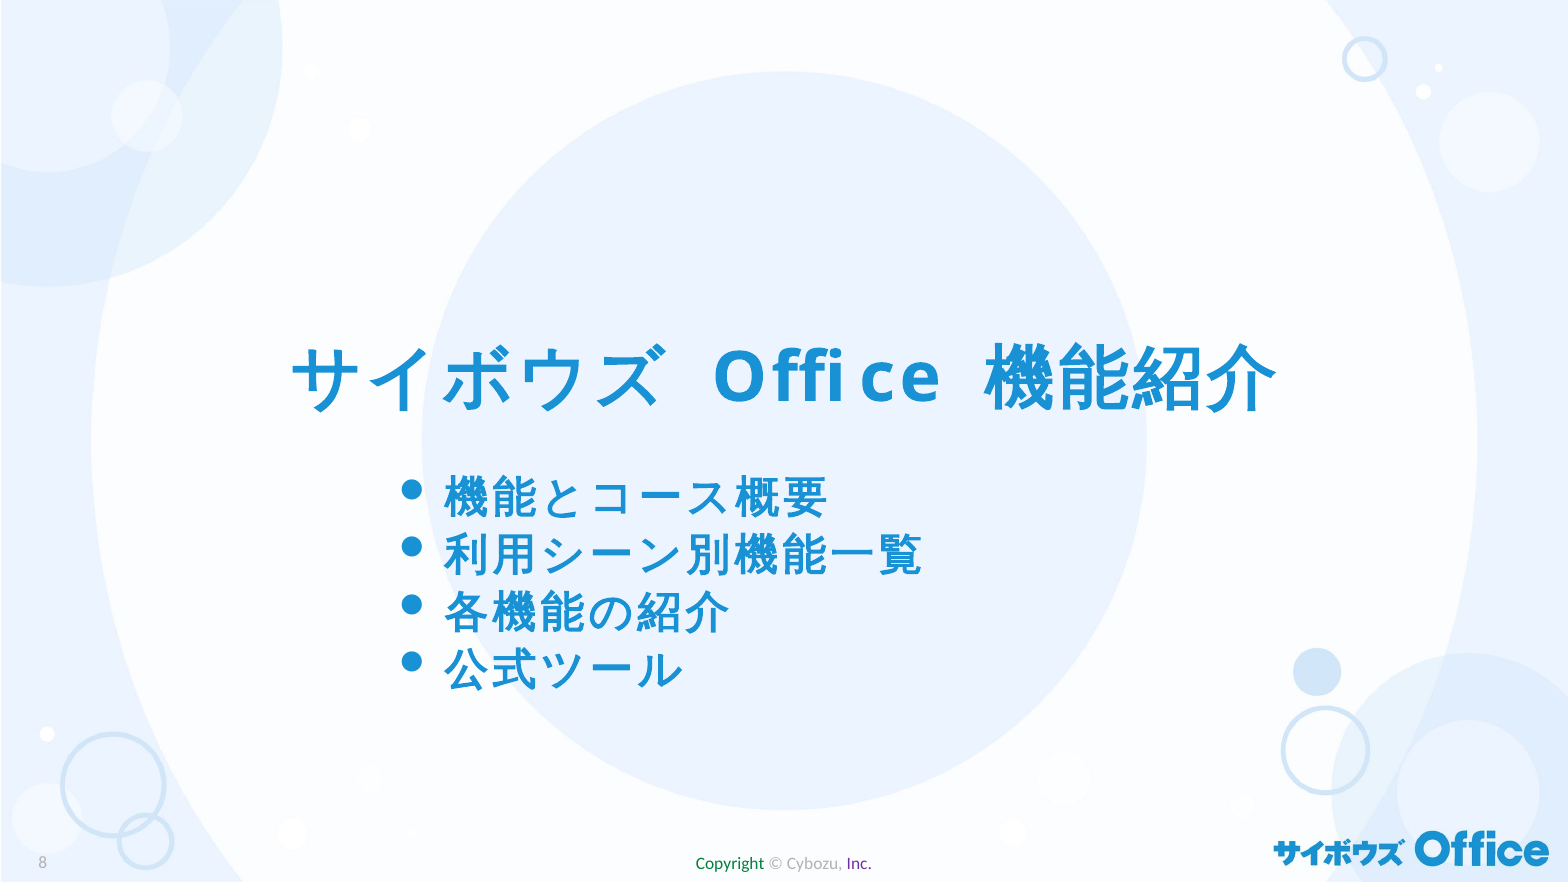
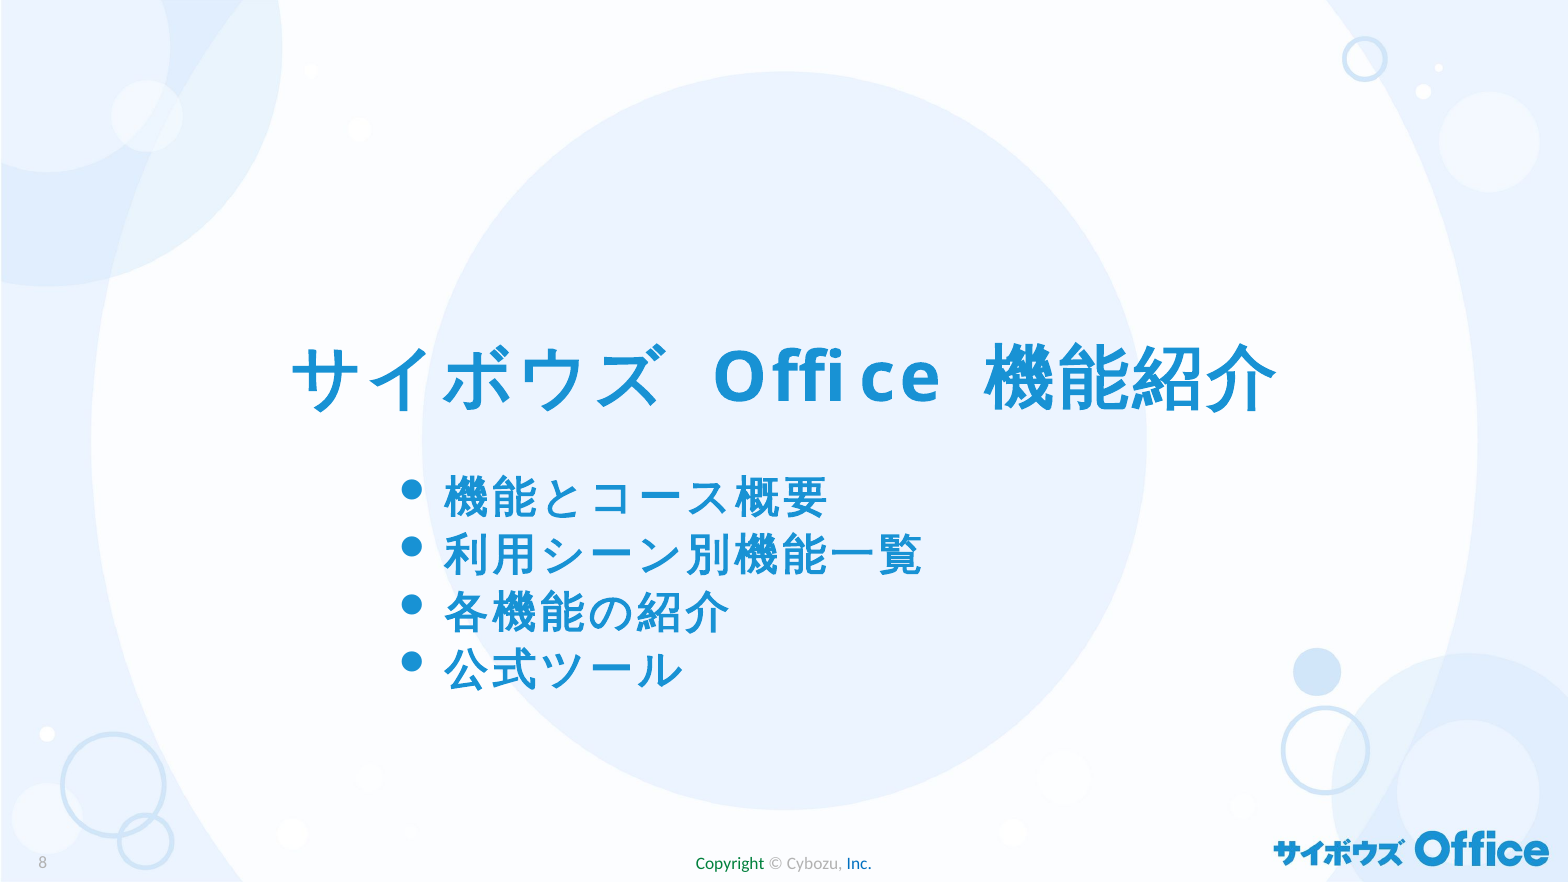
Inc colour: purple -> blue (859, 864)
